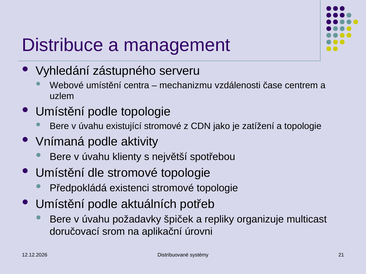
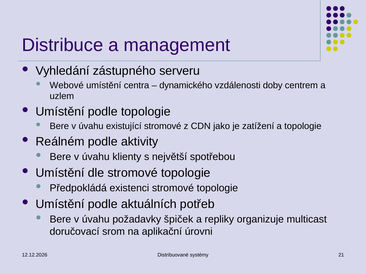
mechanizmu: mechanizmu -> dynamického (186, 85)
čase: čase -> doby (273, 85)
Vnímaná: Vnímaná -> Reálném (60, 142)
